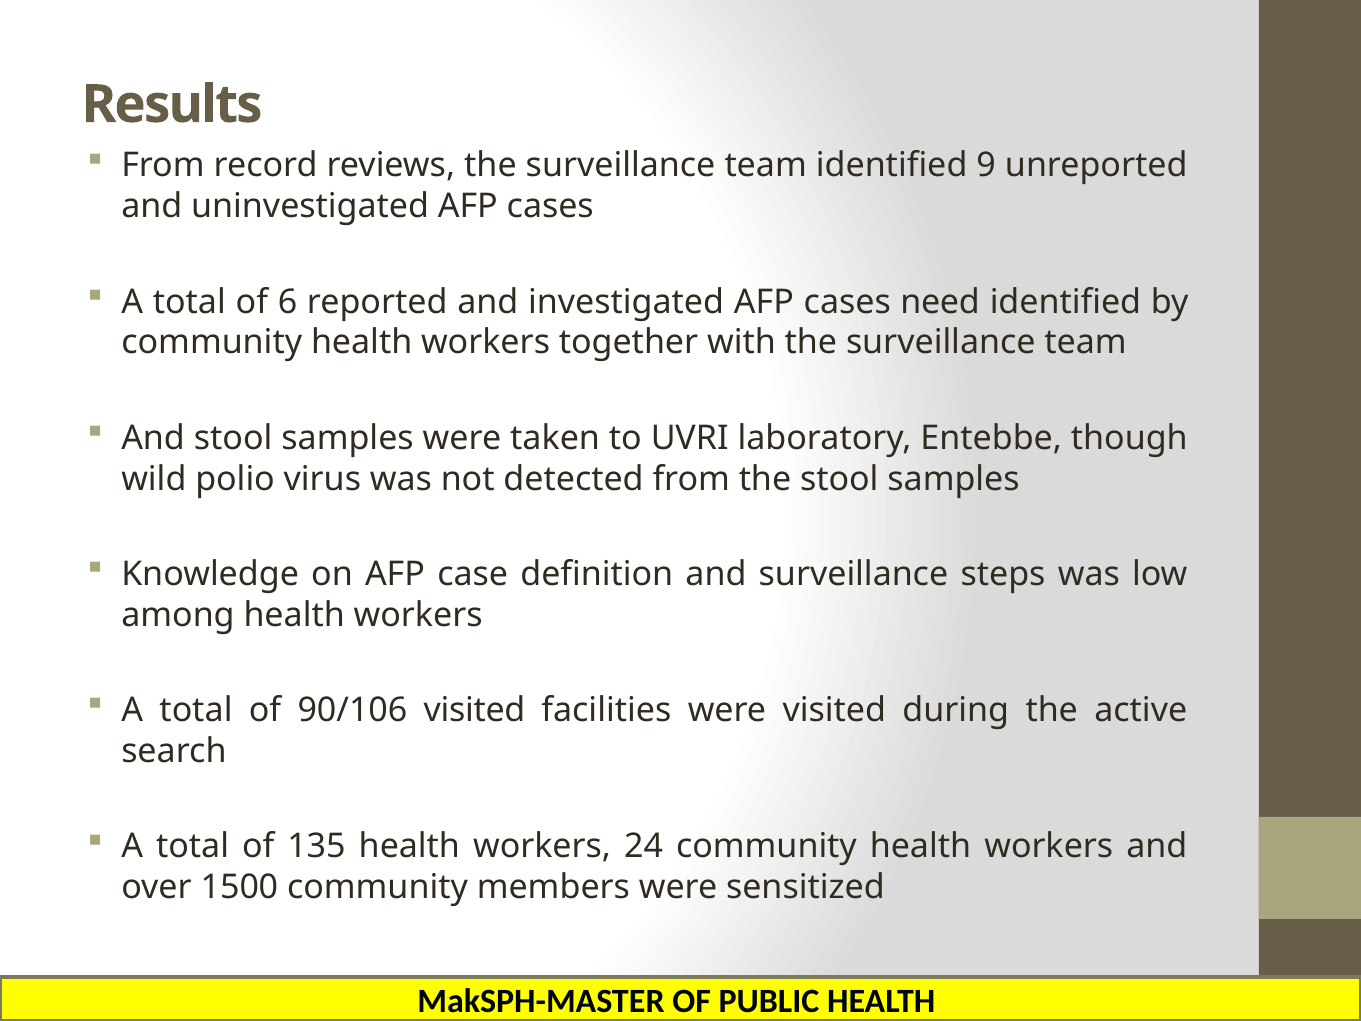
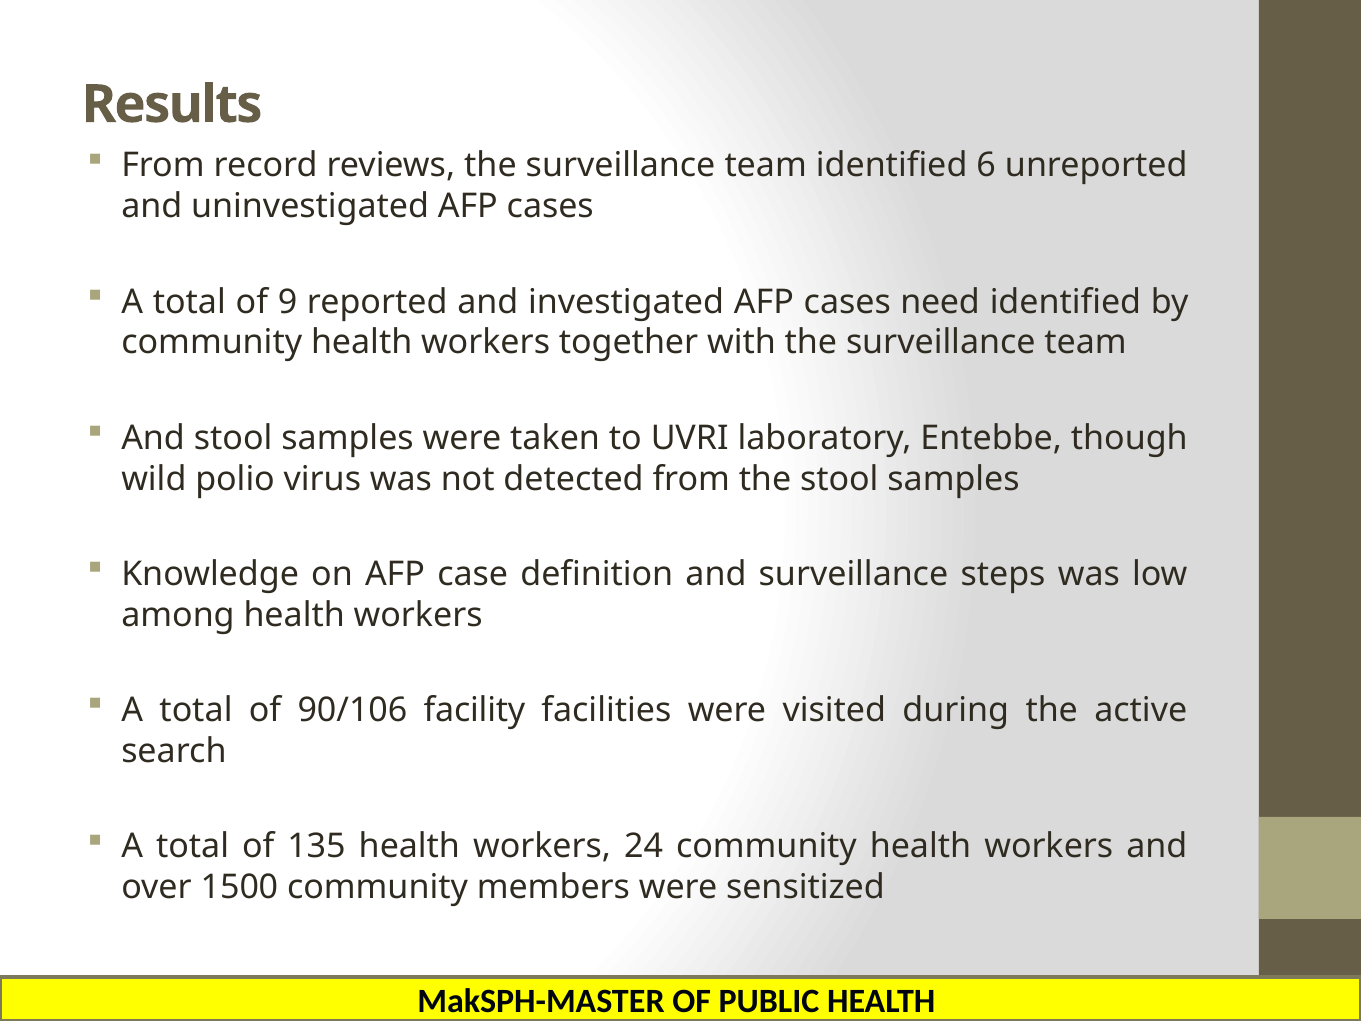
9: 9 -> 6 (986, 166)
6: 6 -> 9 (288, 302)
90/106 visited: visited -> facility (474, 710)
